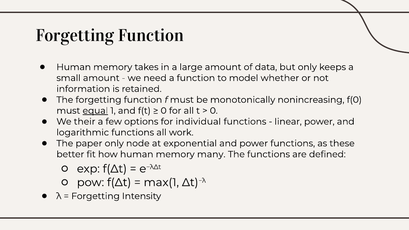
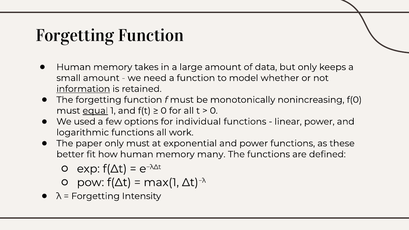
information underline: none -> present (83, 89)
their: their -> used (85, 122)
only node: node -> must (138, 143)
